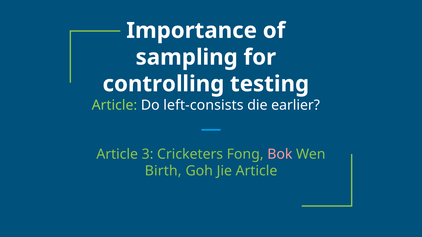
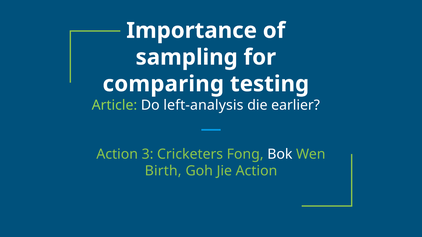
controlling: controlling -> comparing (163, 84)
left-consists: left-consists -> left-analysis (203, 105)
Article: Article -> Action (117, 154)
Bok colour: pink -> white (280, 154)
Jie Article: Article -> Action (256, 171)
